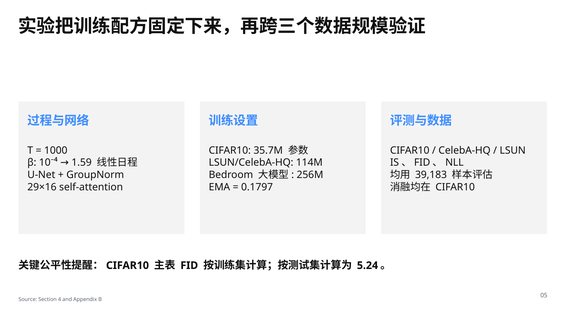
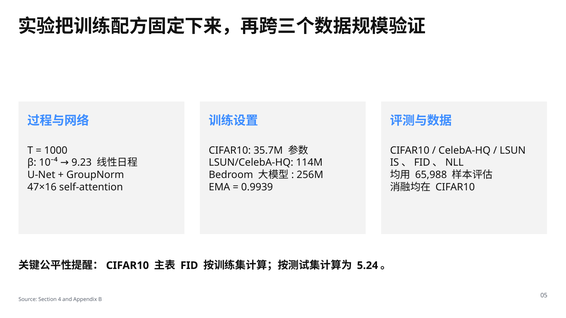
1.59: 1.59 -> 9.23 (82, 163)
39,183: 39,183 -> 65,988 (431, 175)
29×16: 29×16 -> 47×16 (42, 187)
0.1797: 0.1797 -> 0.9939 (257, 187)
